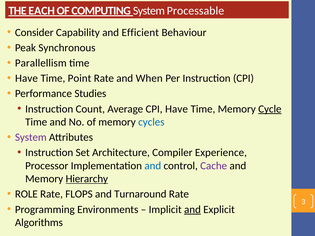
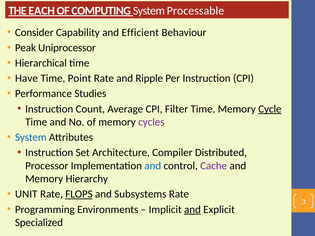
Synchronous: Synchronous -> Uniprocessor (67, 48)
Parallellism: Parallellism -> Hierarchical (41, 63)
When: When -> Ripple (149, 78)
CPI Have: Have -> Filter (177, 109)
cycles colour: blue -> purple (151, 122)
System colour: purple -> blue (31, 137)
Experience: Experience -> Distributed (221, 153)
Hierarchy underline: present -> none (87, 179)
ROLE: ROLE -> UNIT (26, 194)
FLOPS underline: none -> present (79, 194)
Turnaround: Turnaround -> Subsystems (140, 194)
Algorithms: Algorithms -> Specialized (39, 223)
